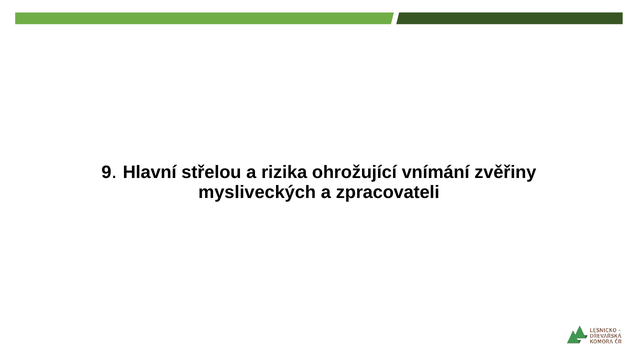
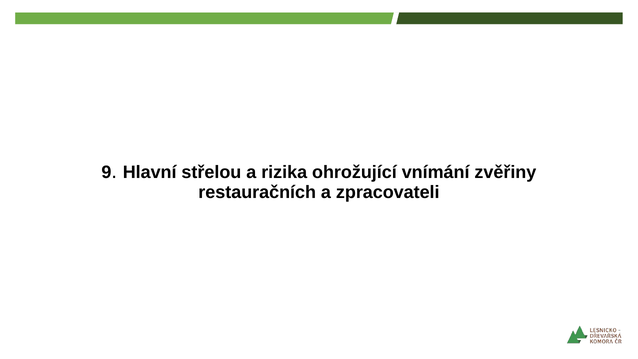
mysliveckých: mysliveckých -> restauračních (257, 192)
